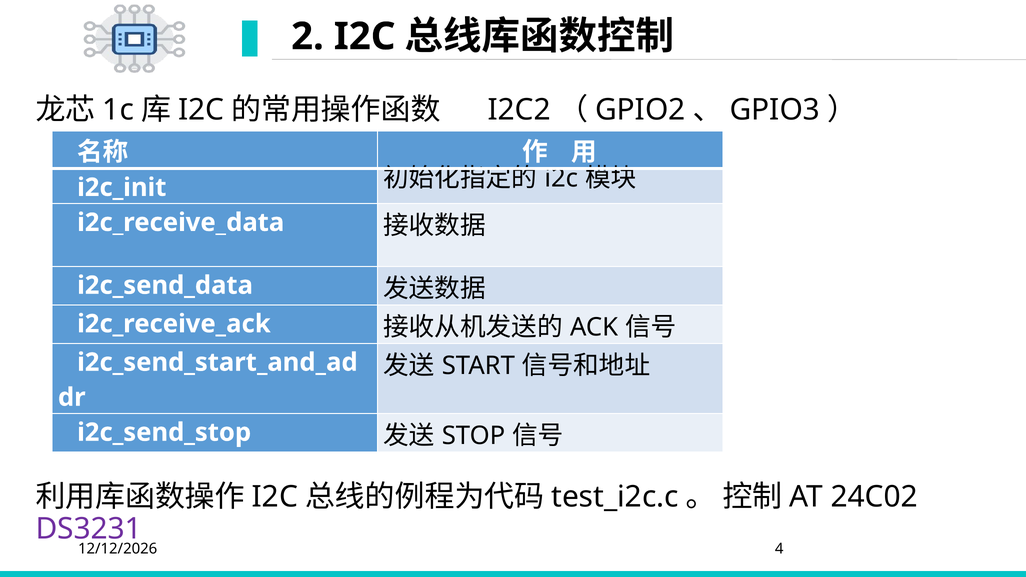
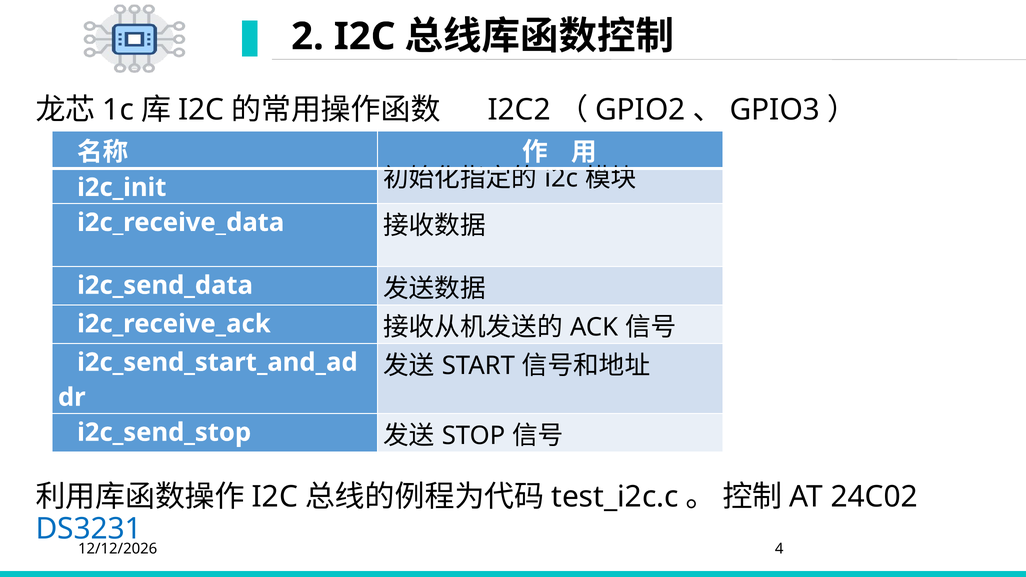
DS3231 colour: purple -> blue (89, 529)
